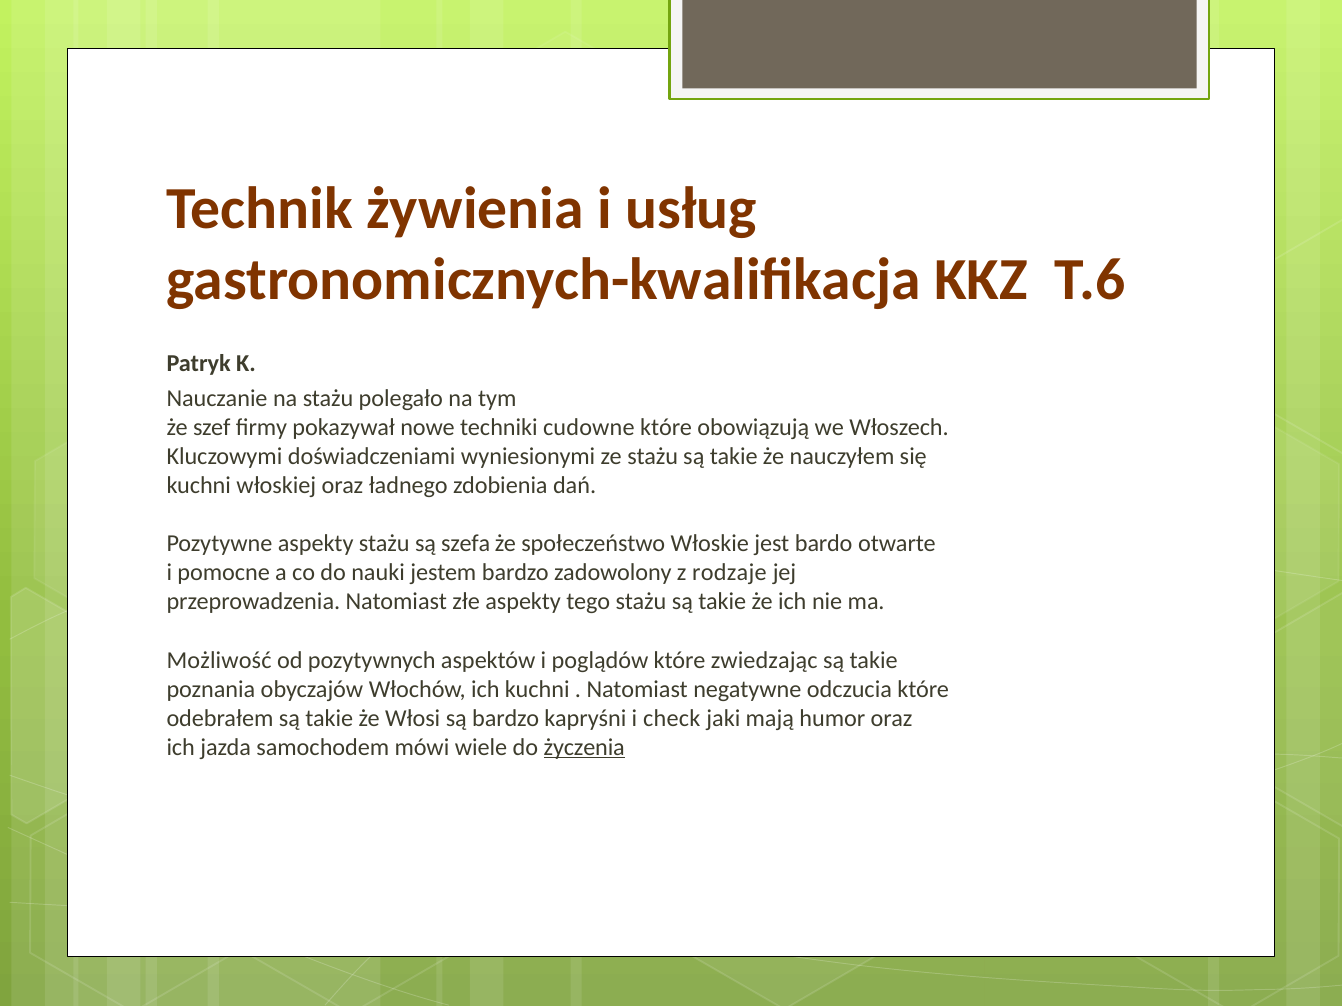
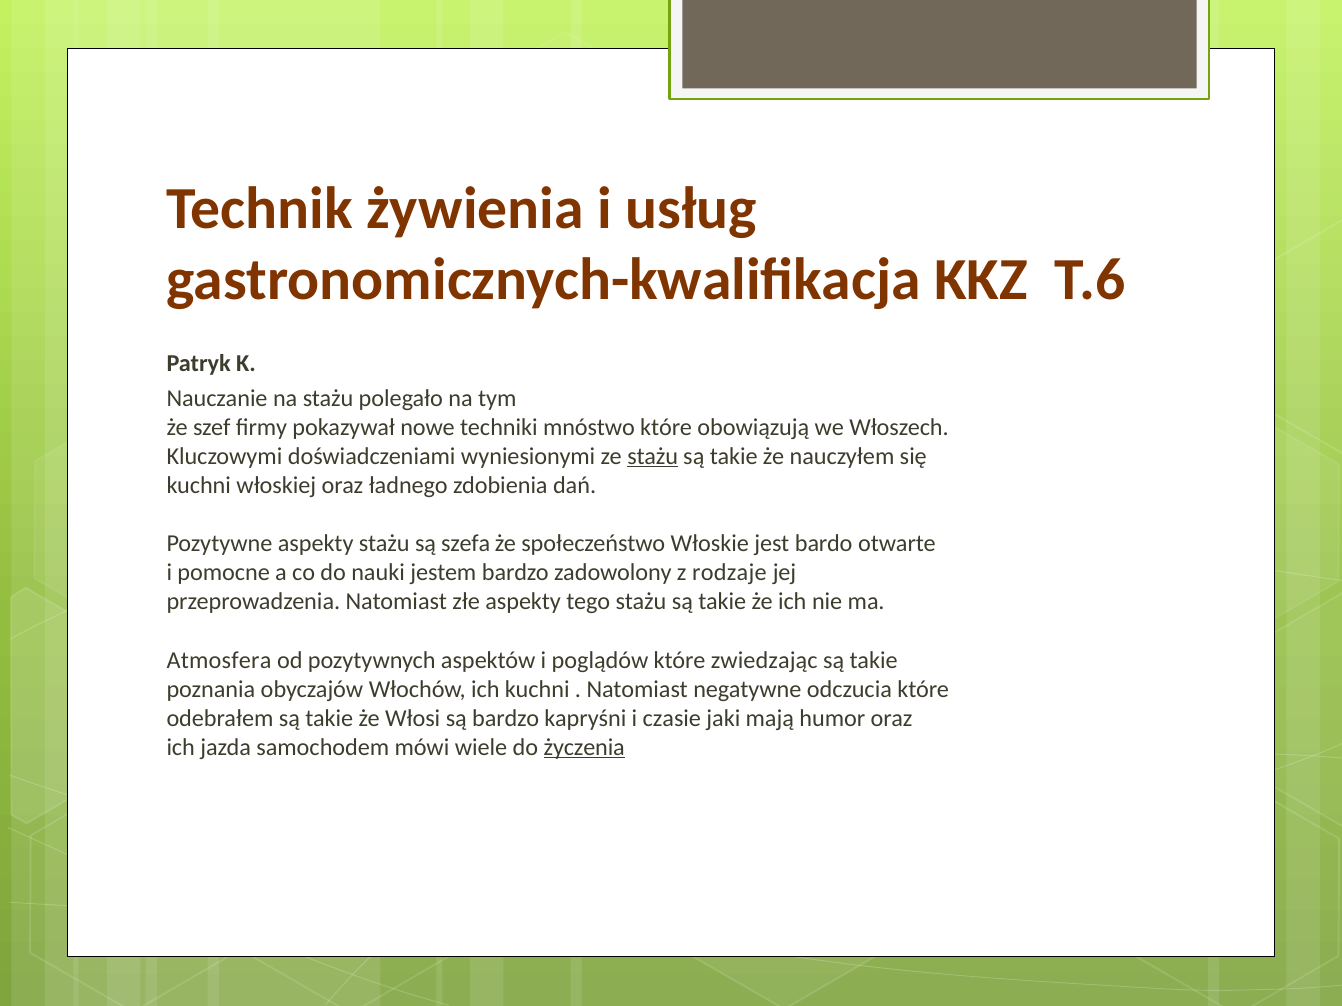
cudowne: cudowne -> mnóstwo (589, 427)
stażu underline: none -> present (653, 457)
Możliwość: Możliwość -> Atmosfera (219, 660)
check: check -> czasie (672, 719)
